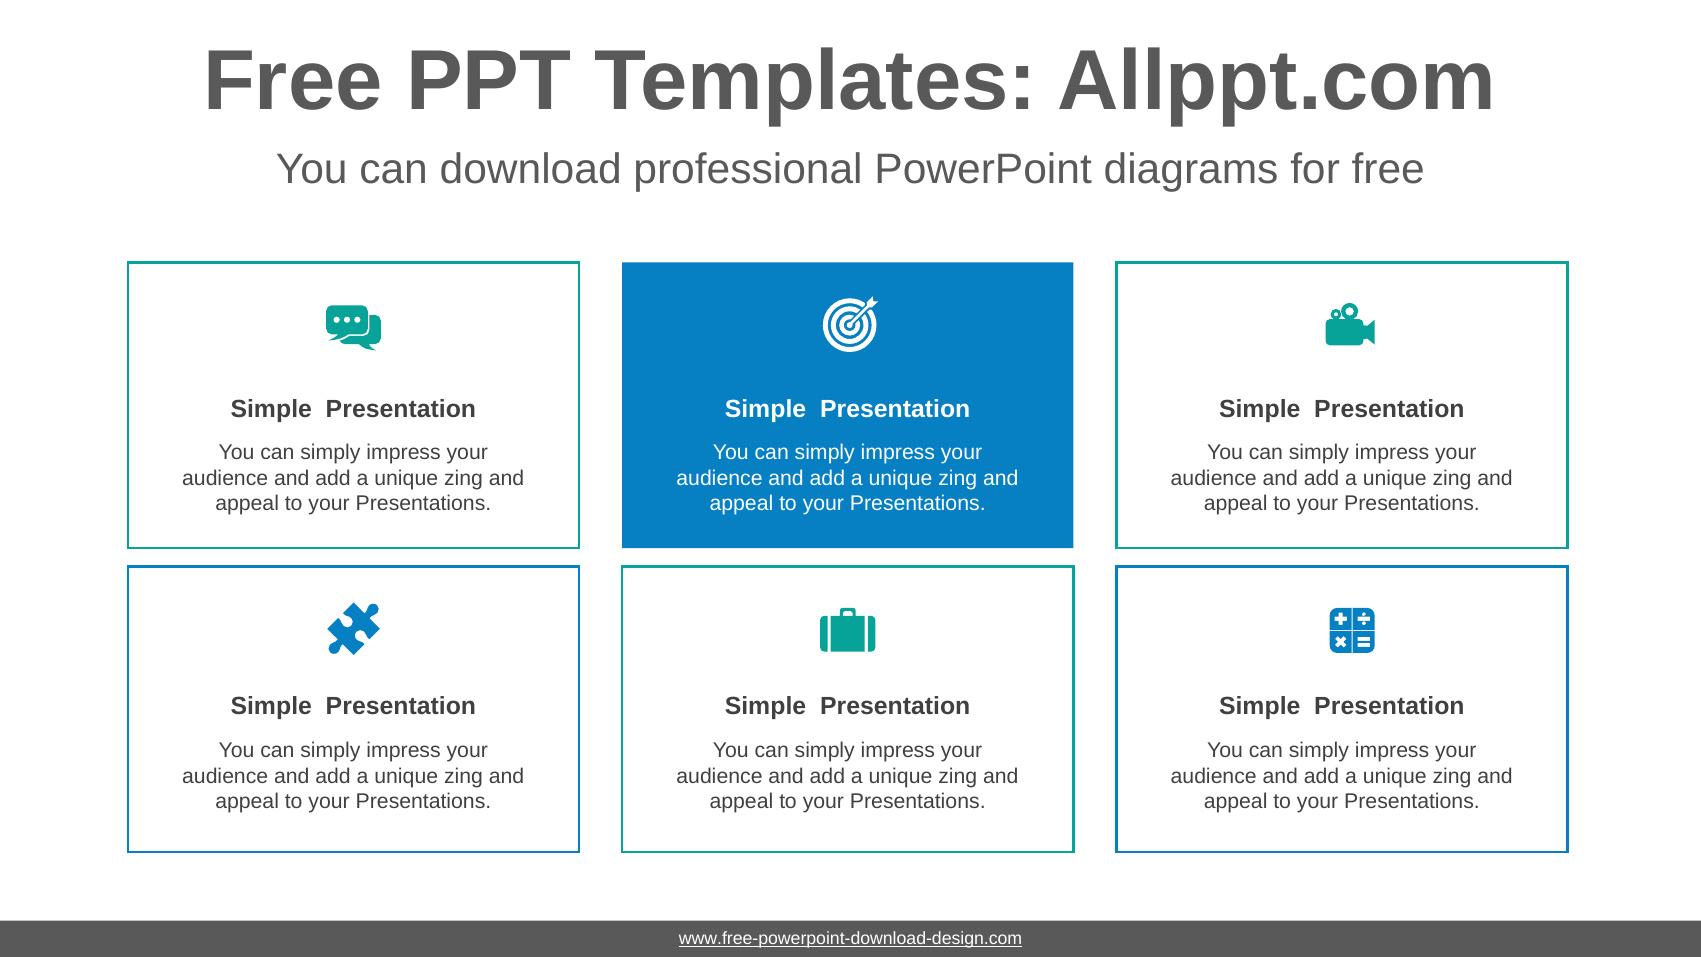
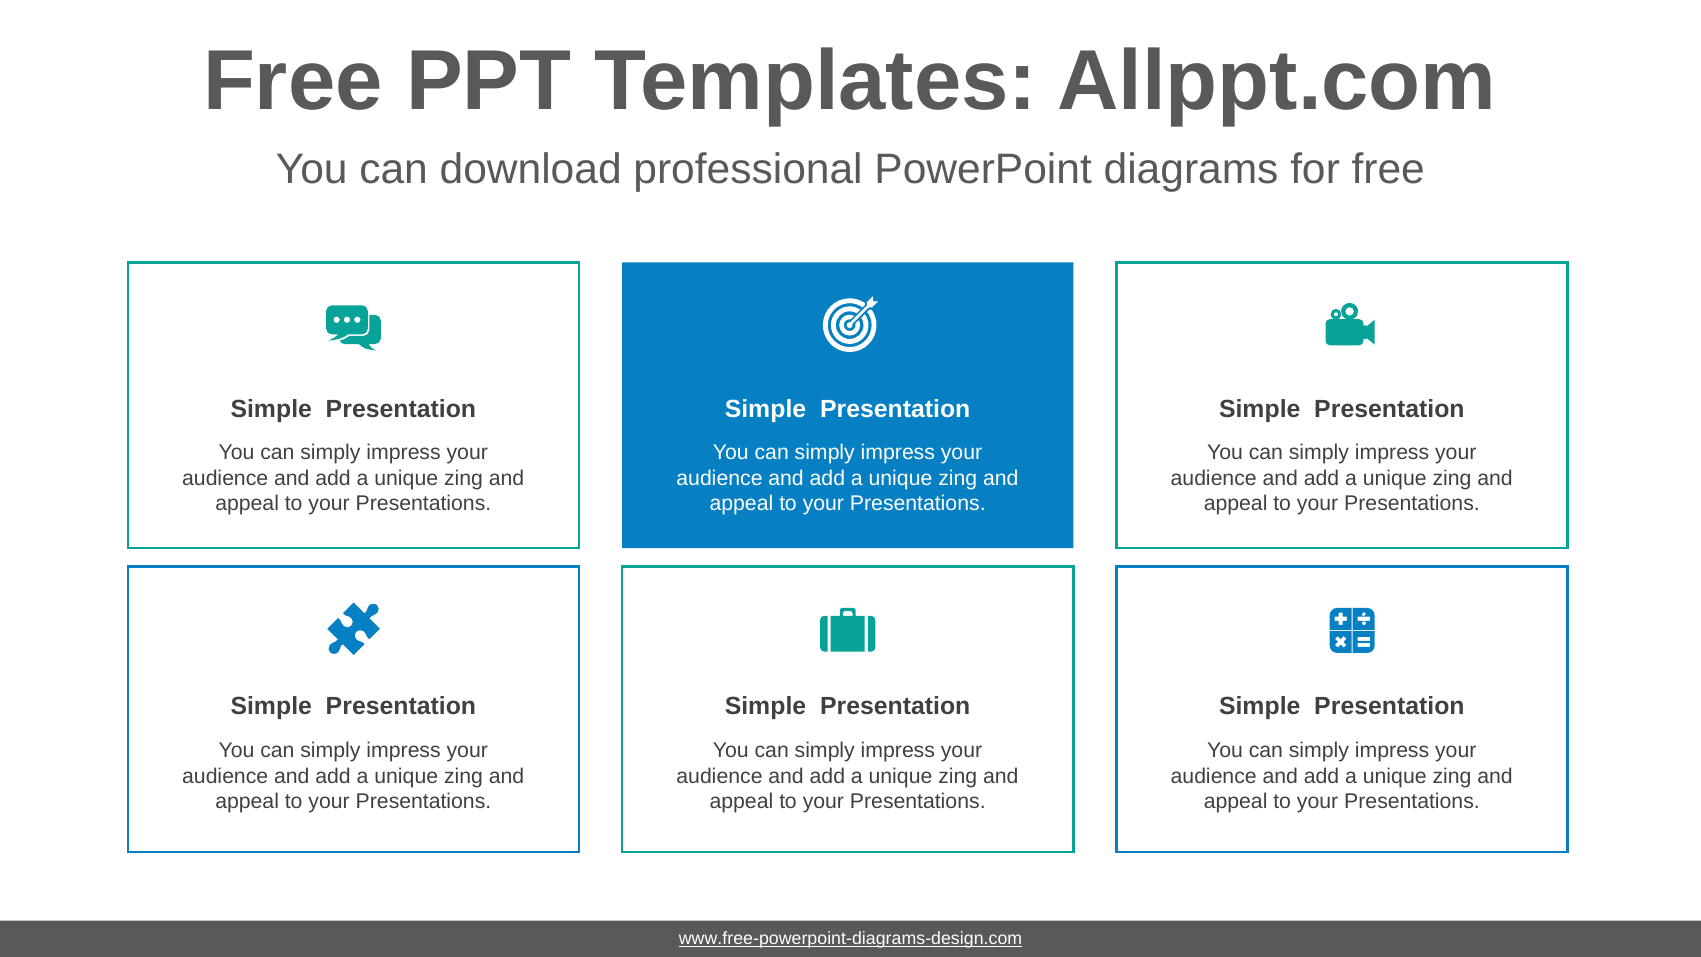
www.free-powerpoint-download-design.com: www.free-powerpoint-download-design.com -> www.free-powerpoint-diagrams-design.com (851, 939)
